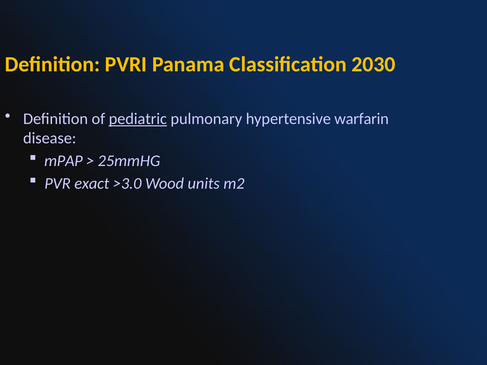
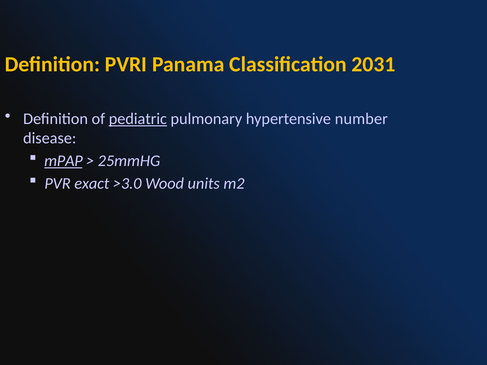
2030: 2030 -> 2031 (373, 64)
warfarin: warfarin -> number (361, 119)
mPAP underline: none -> present (63, 161)
